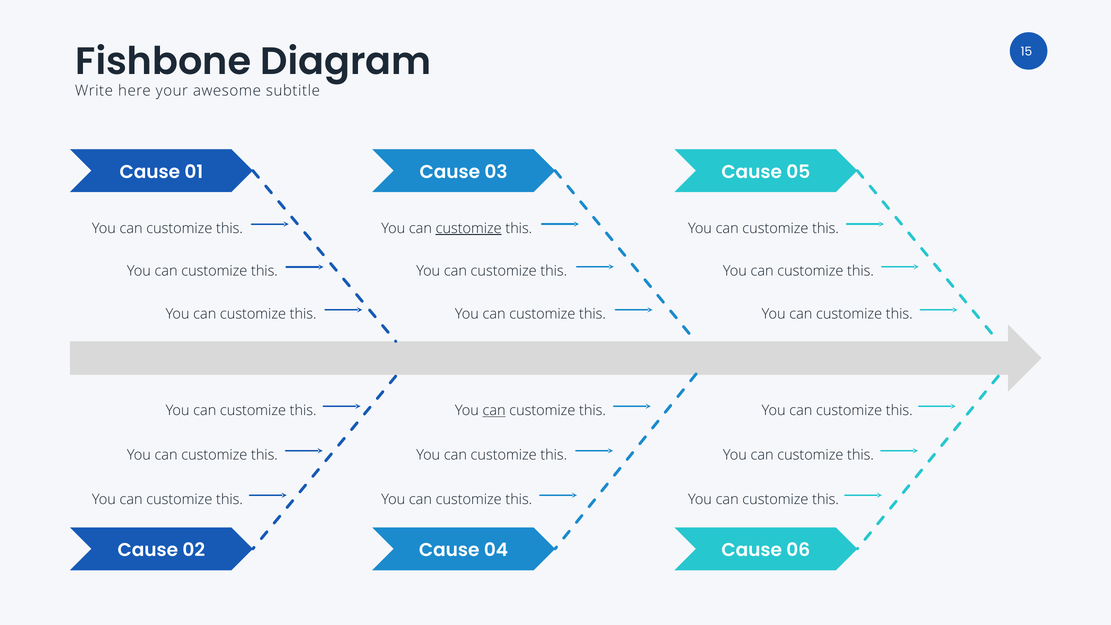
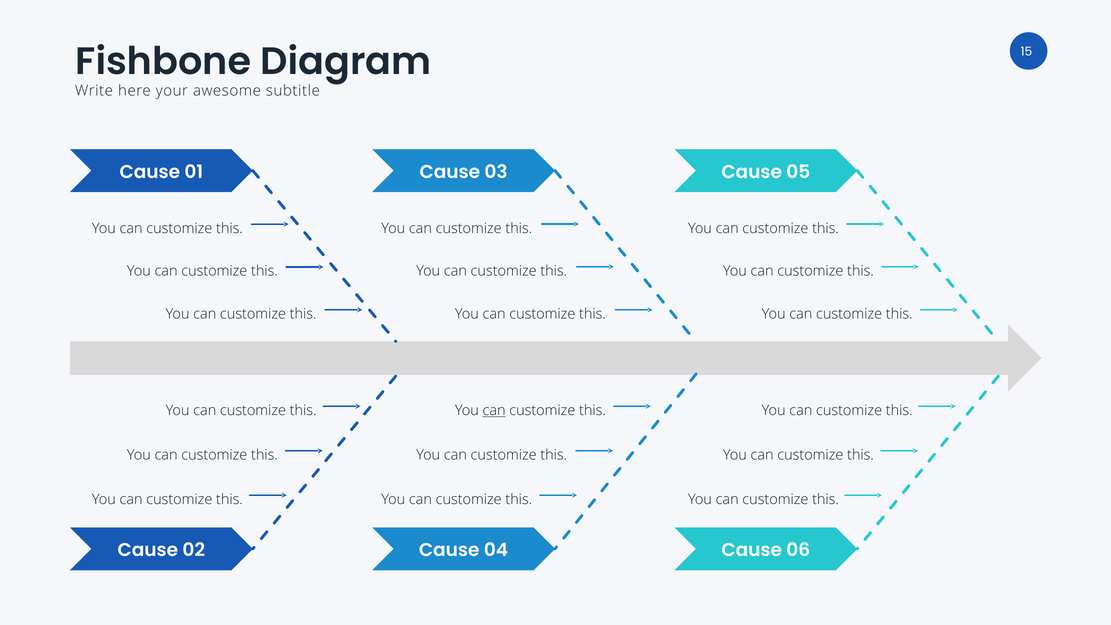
customize underline: present -> none (469, 228)
